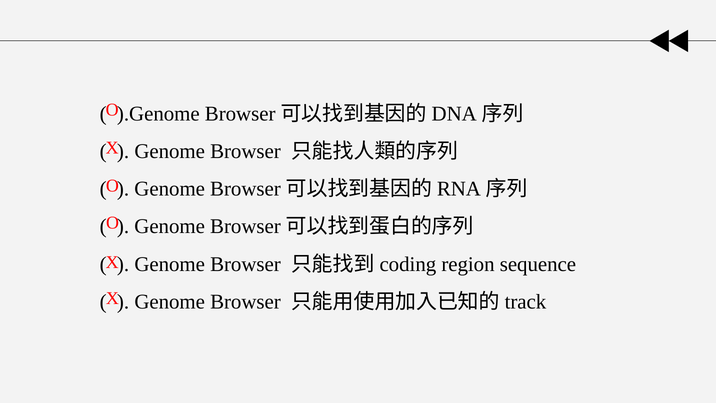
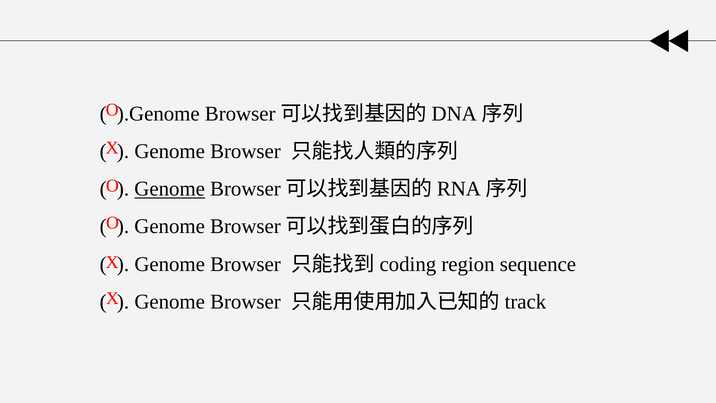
Genome underline: none -> present (170, 189)
